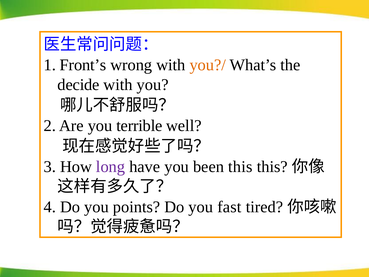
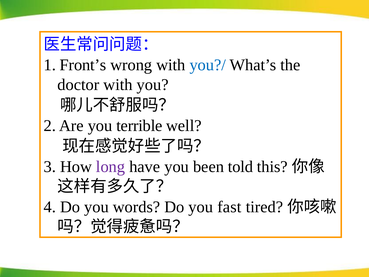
you?/ colour: orange -> blue (208, 65)
decide: decide -> doctor (78, 85)
been this: this -> told (240, 167)
points: points -> words (137, 207)
